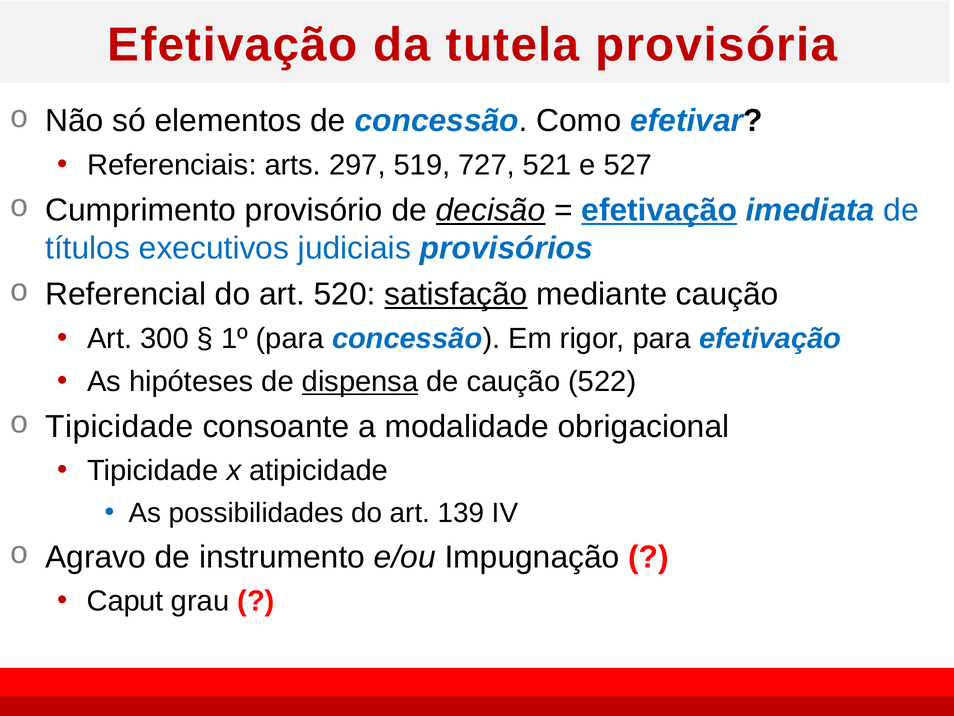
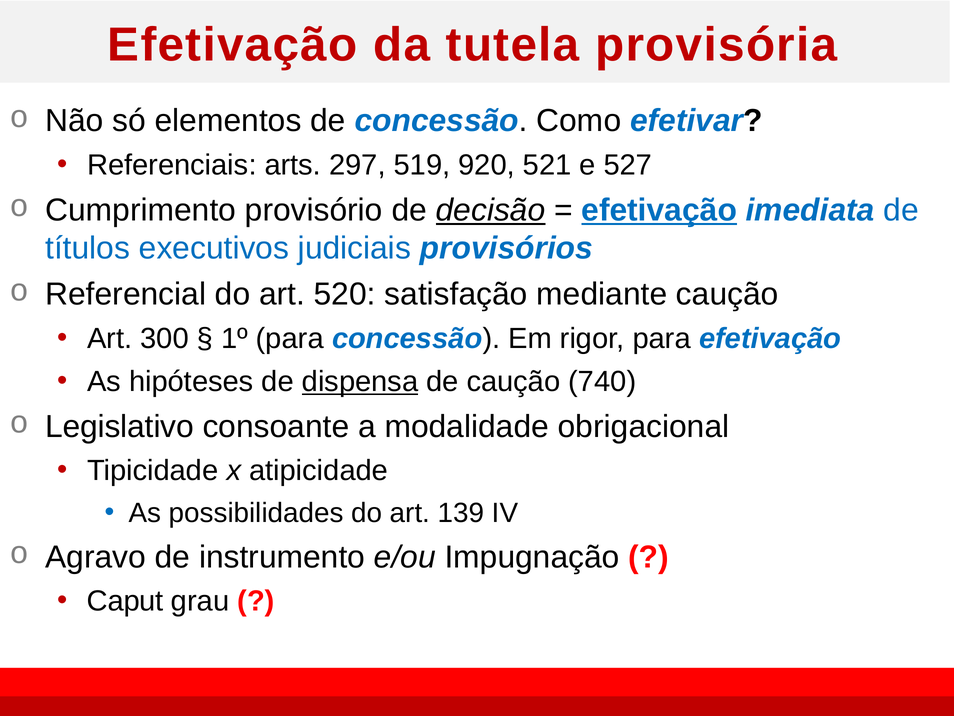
727: 727 -> 920 (487, 165)
satisfação underline: present -> none (456, 294)
522: 522 -> 740 (602, 381)
Tipicidade: Tipicidade -> Legislativo (120, 426)
